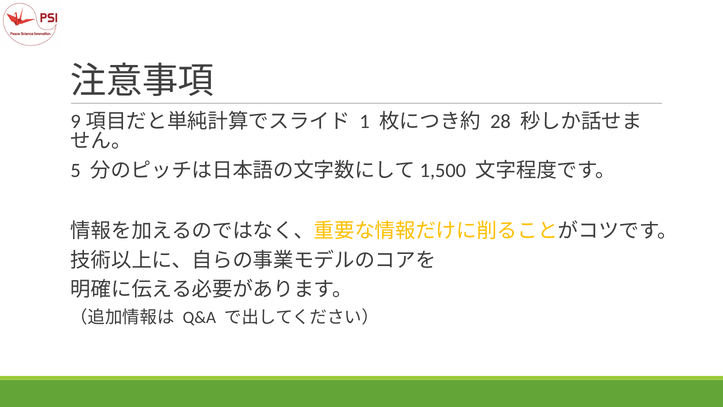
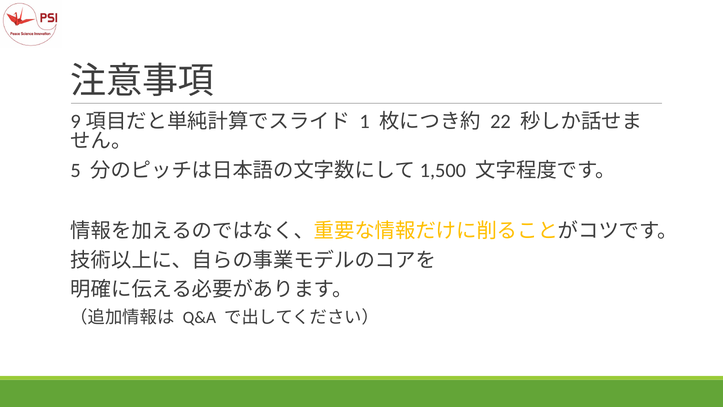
28: 28 -> 22 (500, 121)
